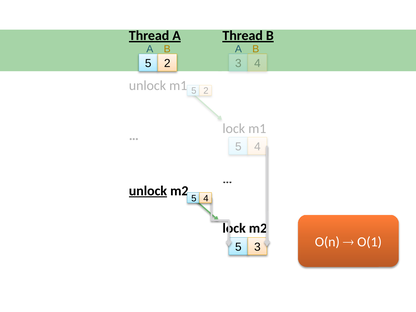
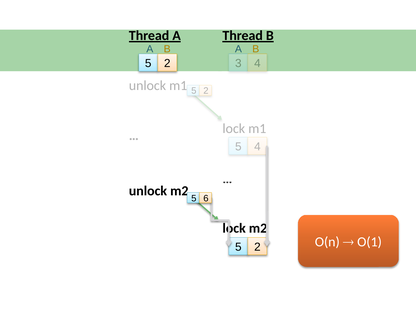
unlock underline: present -> none (148, 191)
4: 4 -> 6 (206, 198)
3: 3 -> 2 (257, 247)
